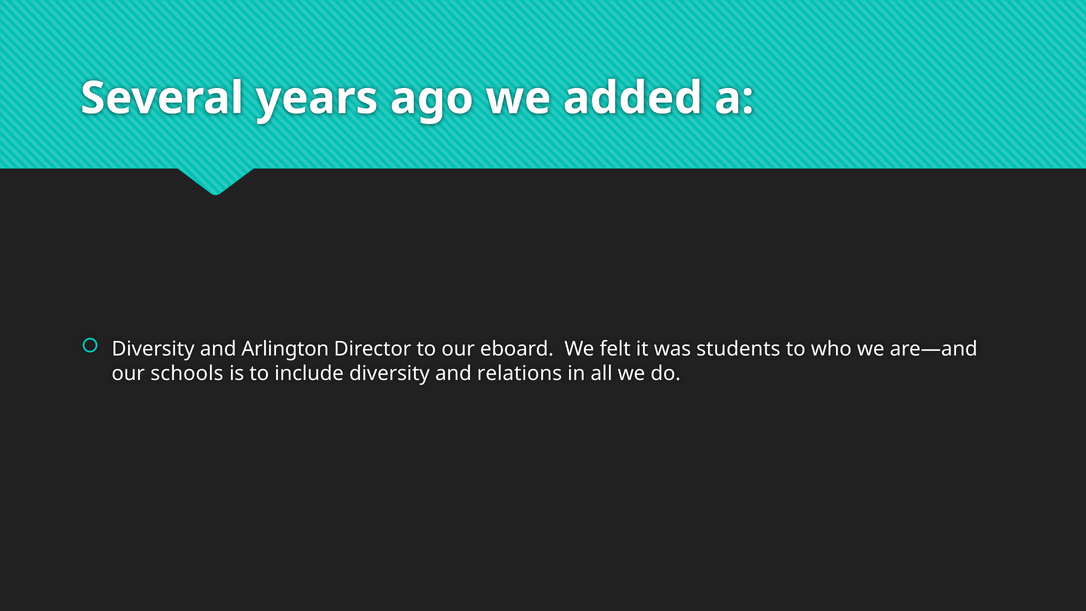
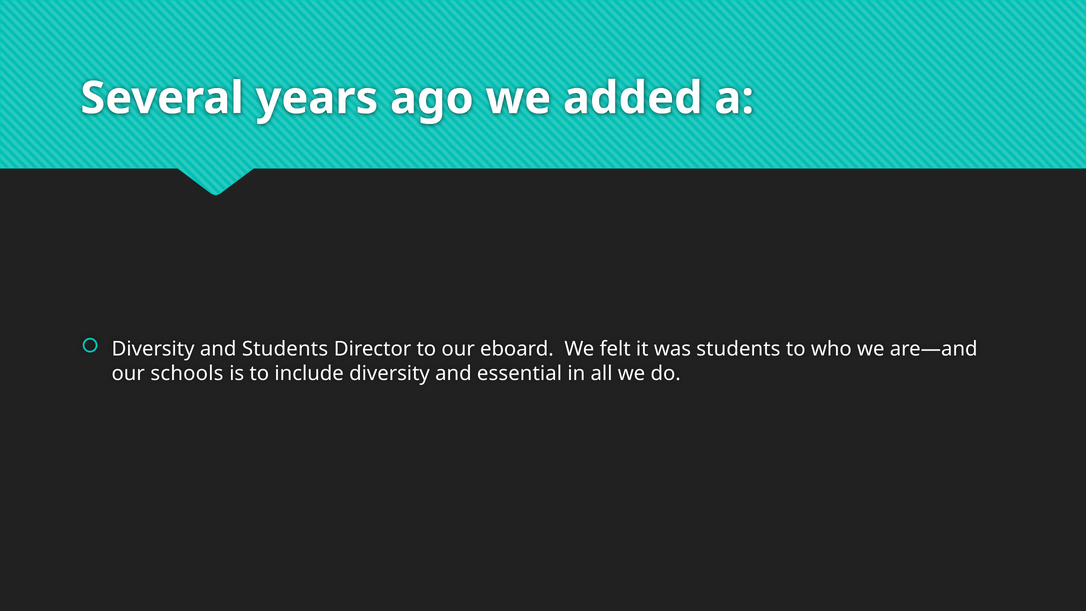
and Arlington: Arlington -> Students (285, 349)
relations: relations -> essential (520, 374)
